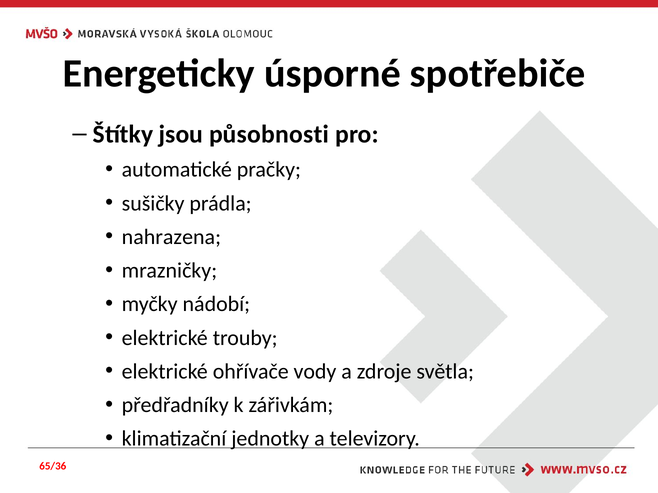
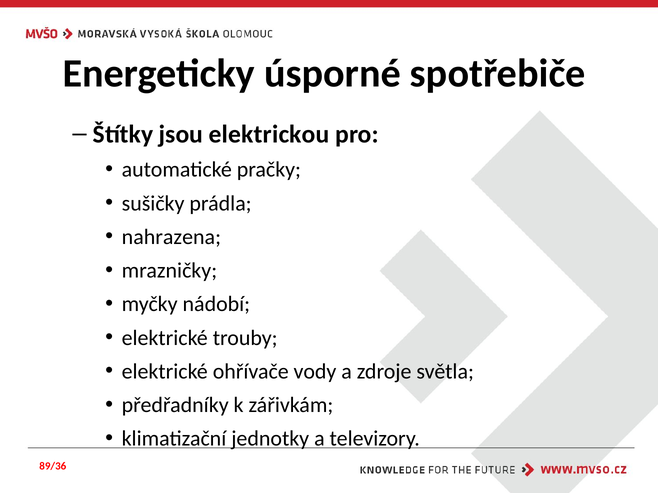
působnosti: působnosti -> elektrickou (269, 134)
65/36: 65/36 -> 89/36 (53, 467)
